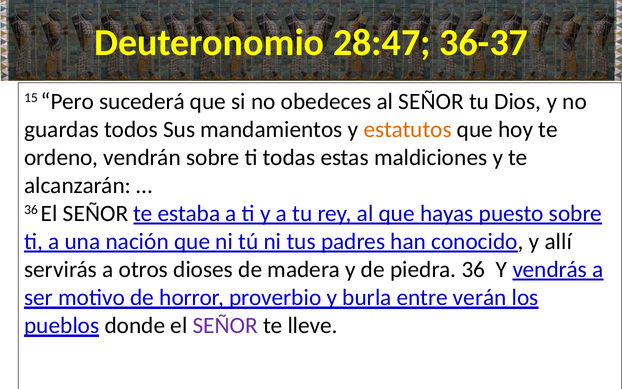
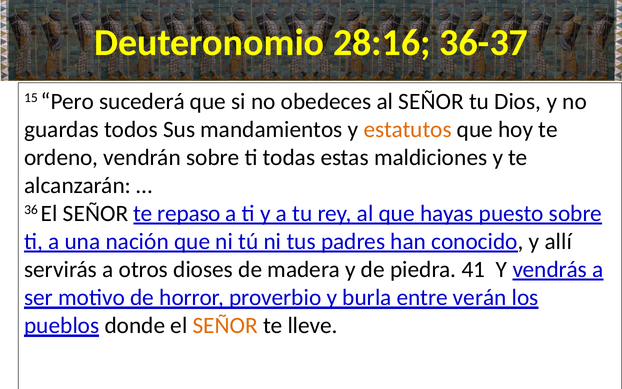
28:47: 28:47 -> 28:16 (382, 43)
estaba: estaba -> repaso (189, 213)
piedra 36: 36 -> 41 (473, 269)
SEÑOR colour: purple -> orange (225, 325)
